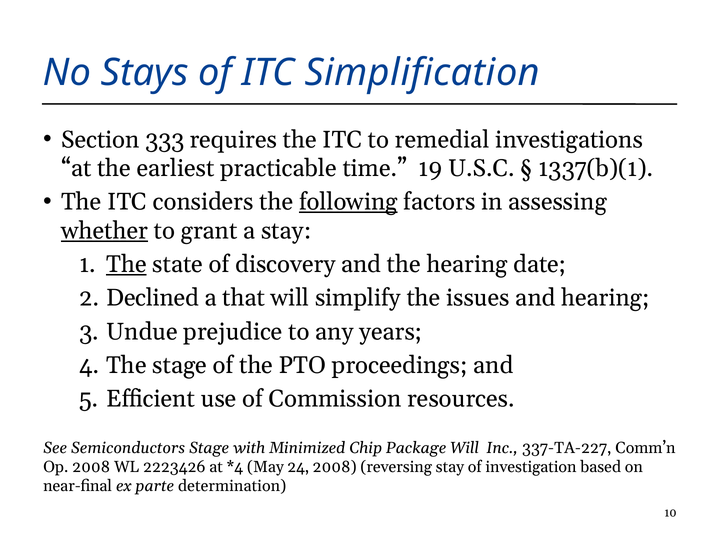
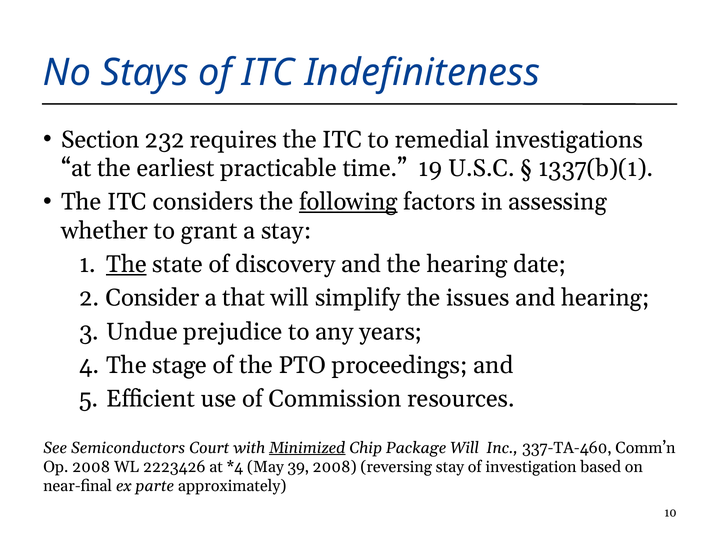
Simplification: Simplification -> Indefiniteness (422, 73)
333: 333 -> 232 (165, 140)
whether underline: present -> none (105, 231)
Declined: Declined -> Consider (153, 298)
Semiconductors Stage: Stage -> Court (209, 448)
Minimized underline: none -> present (307, 448)
337-TA-227: 337-TA-227 -> 337-TA-460 (567, 448)
24: 24 -> 39 (298, 467)
determination: determination -> approximately (232, 486)
